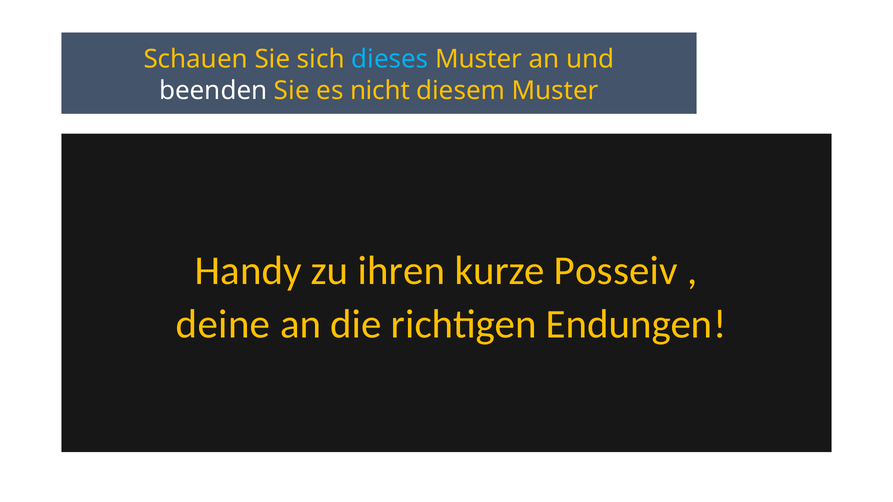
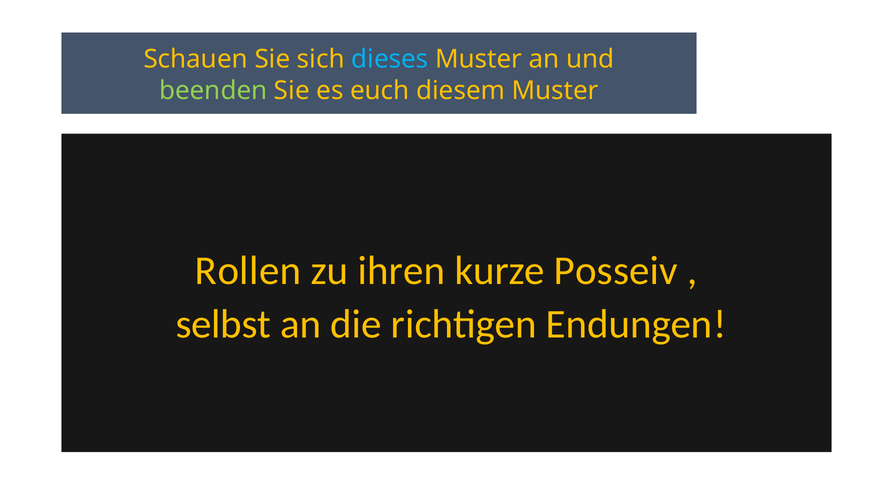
beenden colour: white -> light green (213, 91)
nicht: nicht -> euch (380, 91)
Handy: Handy -> Rollen (248, 271)
deine: deine -> selbst (223, 324)
